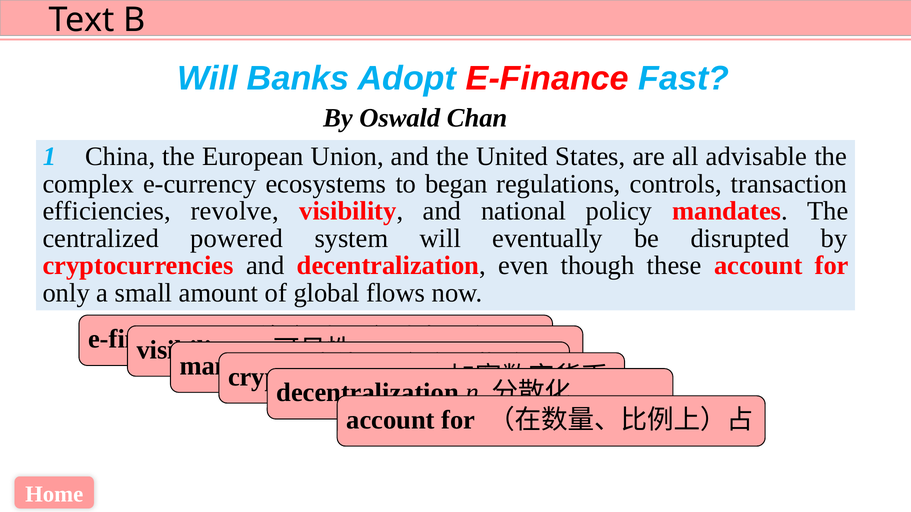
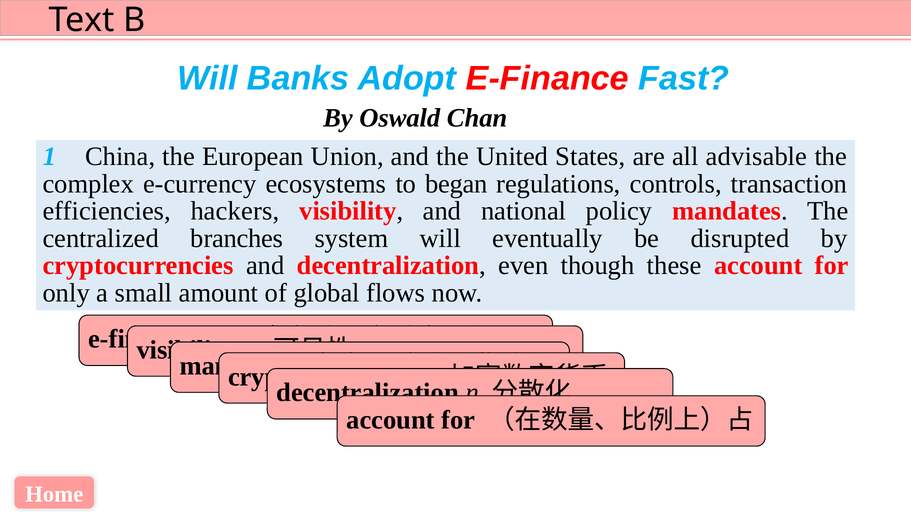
revolve: revolve -> hackers (235, 211)
powered: powered -> branches (237, 238)
